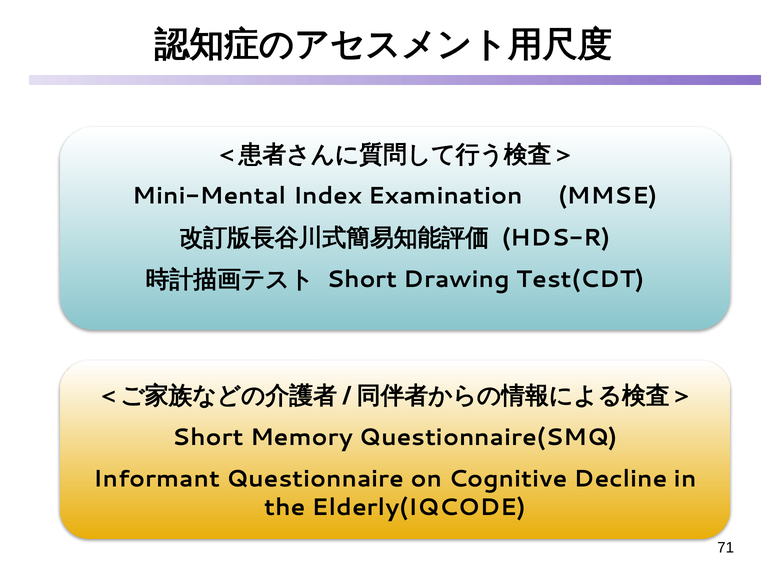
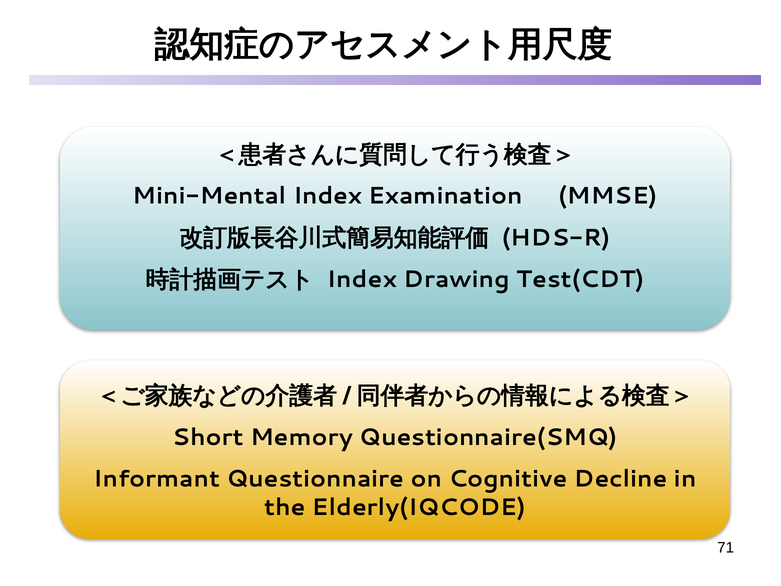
Short: Short -> Index (362, 279)
